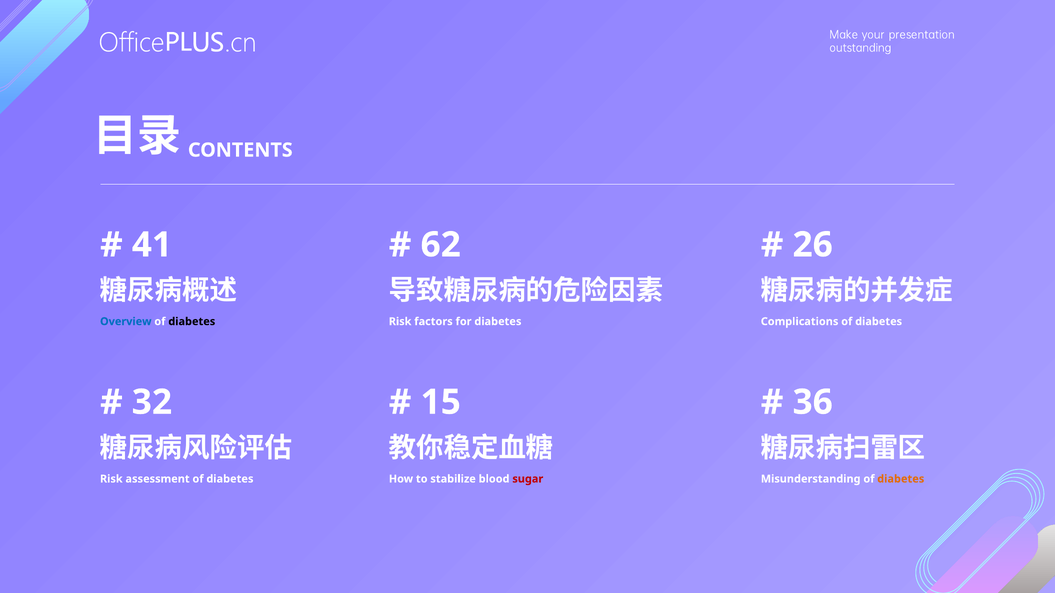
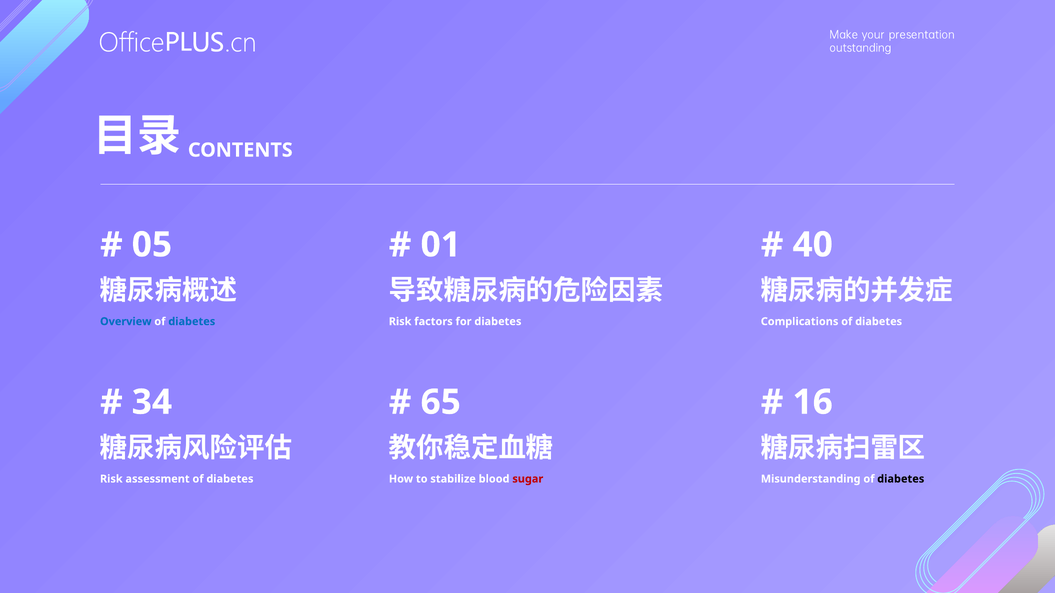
41: 41 -> 05 (152, 245)
62: 62 -> 01 (441, 245)
26: 26 -> 40 (813, 245)
diabetes colour: black -> blue (192, 322)
32: 32 -> 34 (152, 402)
15: 15 -> 65 (441, 402)
36: 36 -> 16 (813, 402)
diabetes colour: orange -> black (901, 479)
